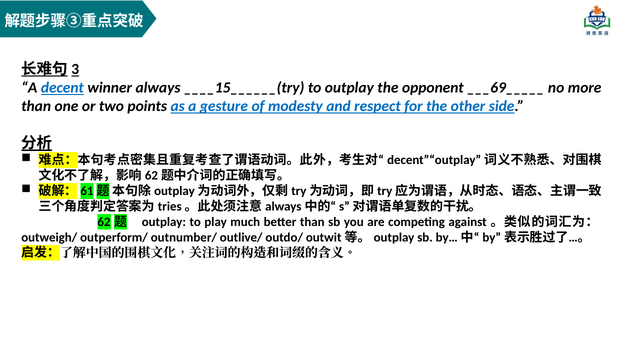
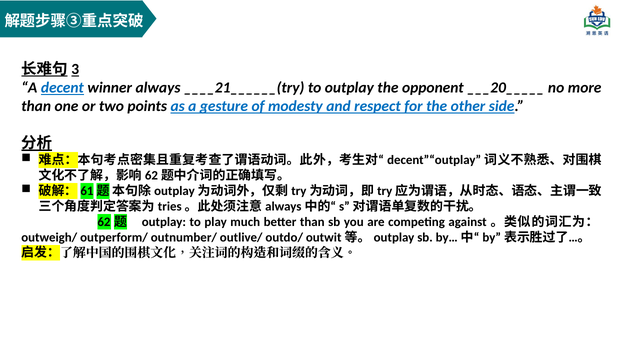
____15______(try: ____15______(try -> ____21______(try (244, 88)
___69_____: ___69_____ -> ___20_____ (506, 88)
